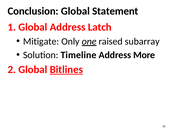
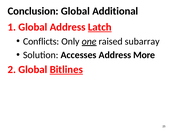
Statement: Statement -> Additional (115, 11)
Latch underline: none -> present (100, 27)
Mitigate: Mitigate -> Conflicts (41, 41)
Timeline: Timeline -> Accesses (79, 55)
